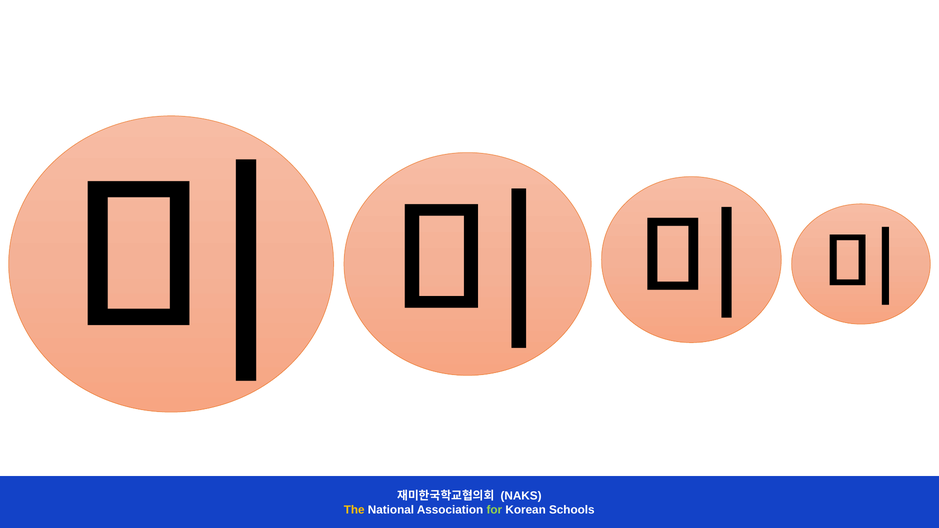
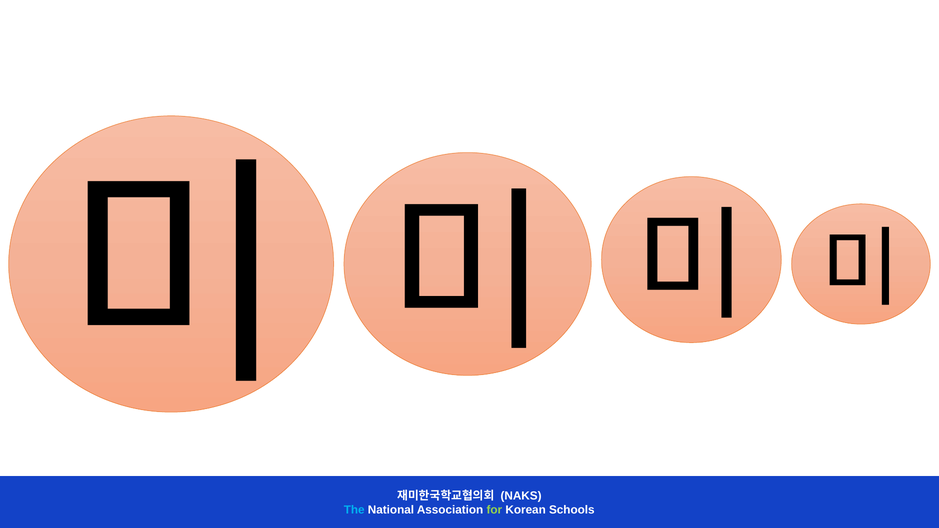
The colour: yellow -> light blue (354, 510)
